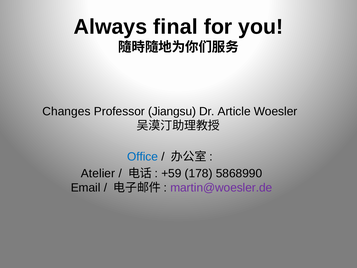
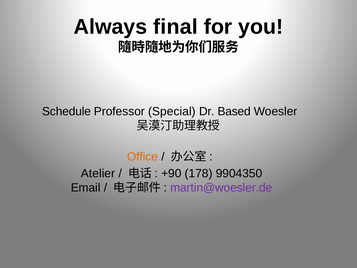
Changes: Changes -> Schedule (67, 111)
Jiangsu: Jiangsu -> Special (172, 111)
Article: Article -> Based (234, 111)
Office colour: blue -> orange (143, 157)
+59: +59 -> +90 (171, 173)
5868990: 5868990 -> 9904350 (239, 173)
